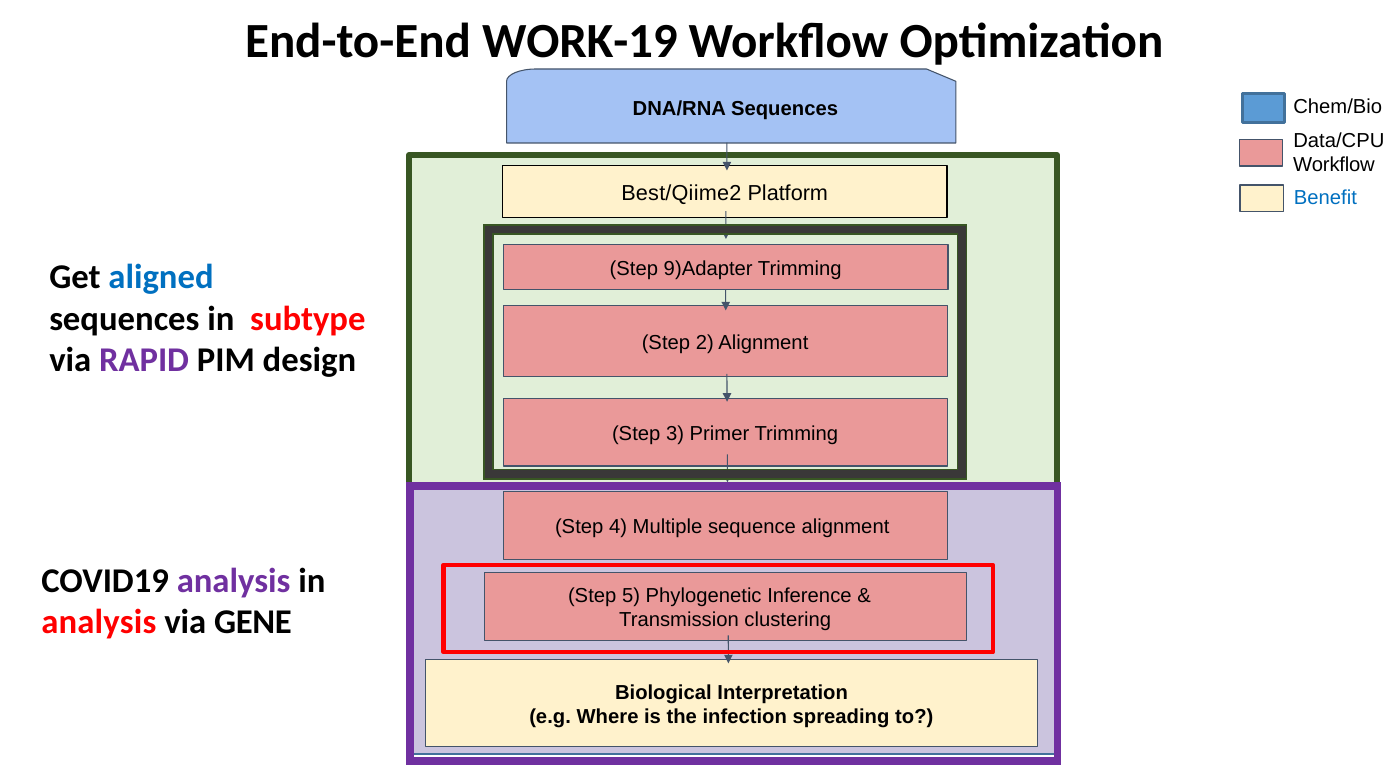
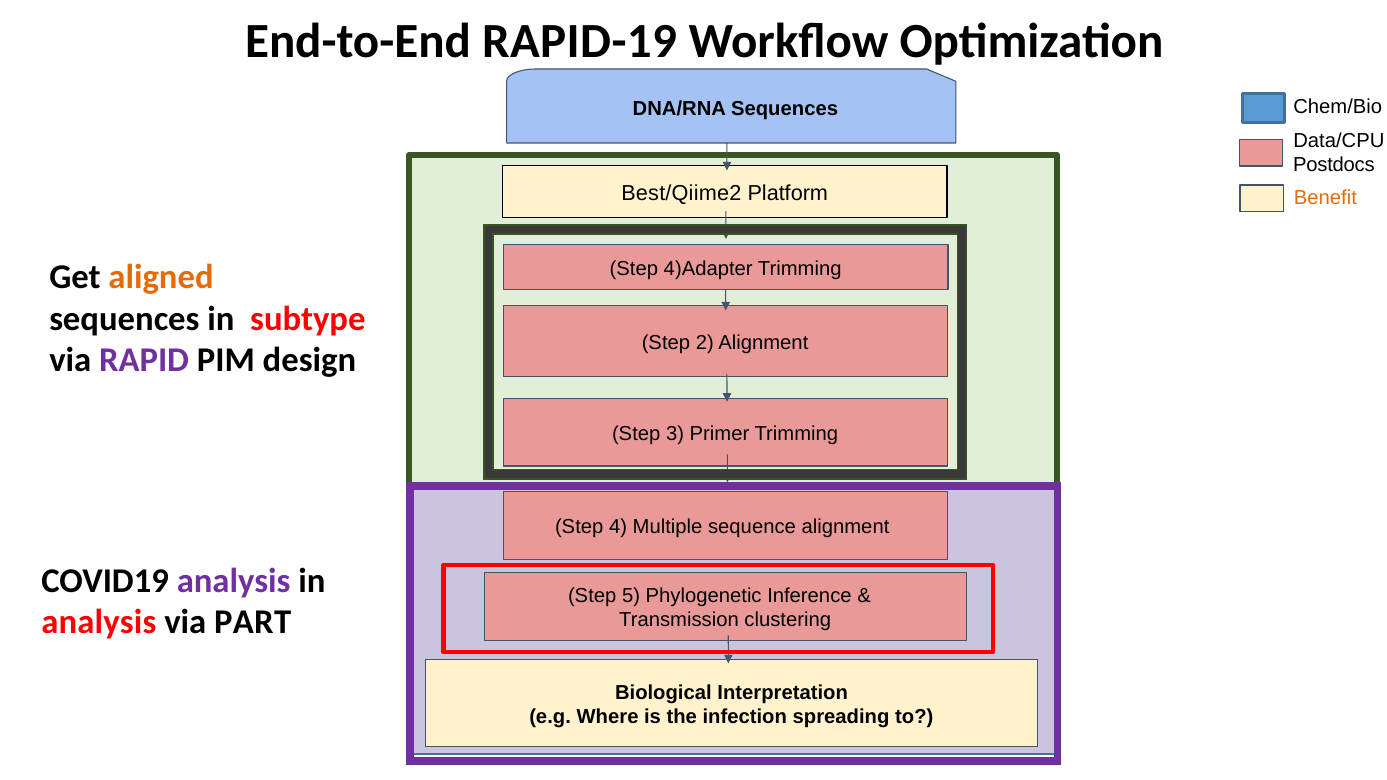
WORK-19: WORK-19 -> RAPID-19 (580, 41)
Workflow: Workflow -> Postdocs (1334, 165)
Benefit colour: blue -> orange (1325, 198)
9)Adapter: 9)Adapter -> 4)Adapter (708, 268)
aligned colour: blue -> orange (161, 277)
GENE: GENE -> PART (253, 622)
